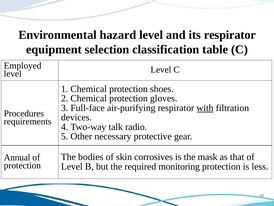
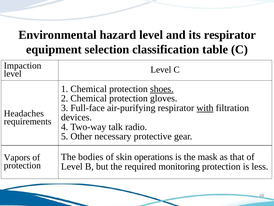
Employed: Employed -> Impaction (23, 66)
shoes underline: none -> present (162, 89)
Procedures: Procedures -> Headaches (24, 113)
corrosives: corrosives -> operations (154, 157)
Annual: Annual -> Vapors (17, 157)
